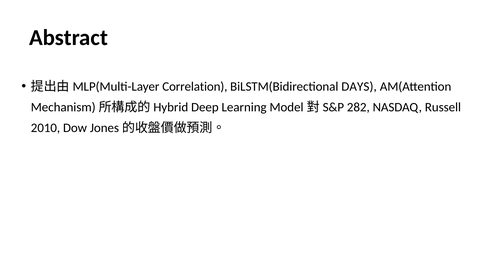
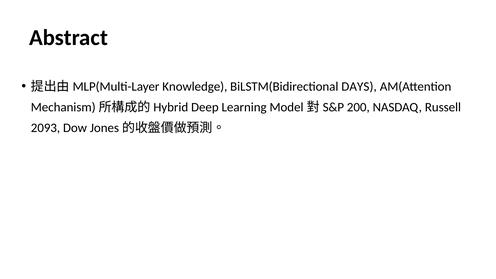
Correlation: Correlation -> Knowledge (195, 87)
282: 282 -> 200 (358, 107)
2010: 2010 -> 2093 (45, 128)
